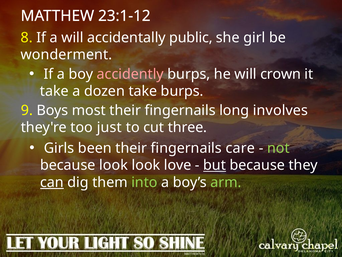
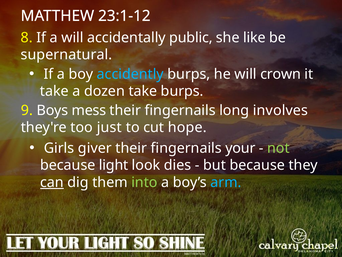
girl: girl -> like (254, 37)
wonderment: wonderment -> supernatural (66, 55)
accidently colour: pink -> light blue (130, 74)
most: most -> mess (89, 110)
three: three -> hope (187, 127)
been: been -> giver (95, 148)
care: care -> your (240, 148)
because look: look -> light (114, 165)
love: love -> dies (178, 165)
but underline: present -> none (215, 165)
arm colour: light green -> light blue (226, 182)
